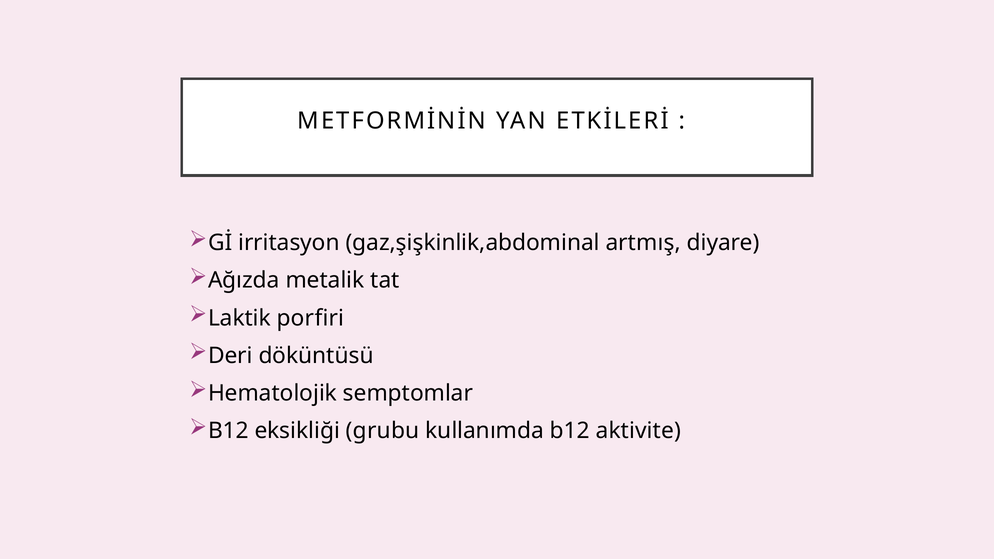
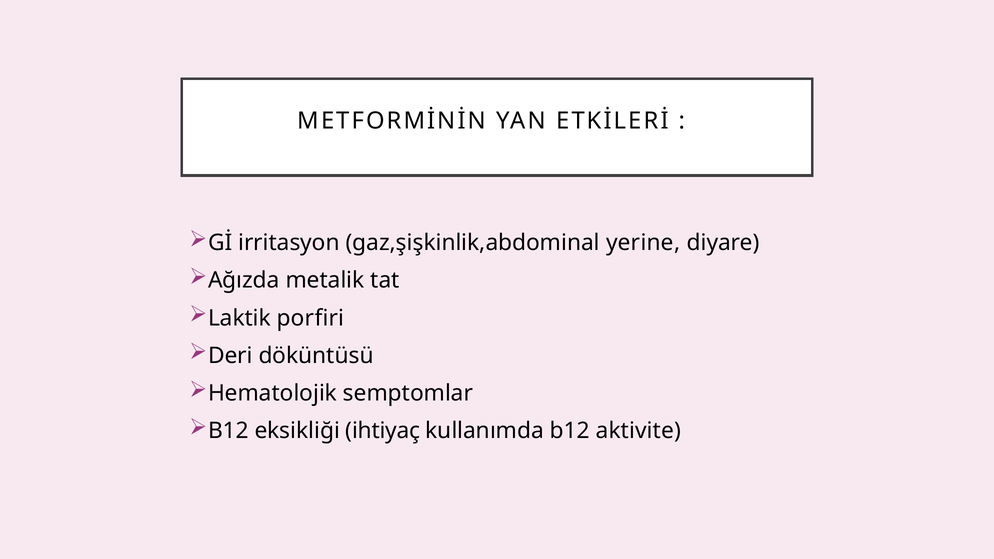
artmış: artmış -> yerine (643, 243)
grubu: grubu -> ihtiyaç (383, 431)
